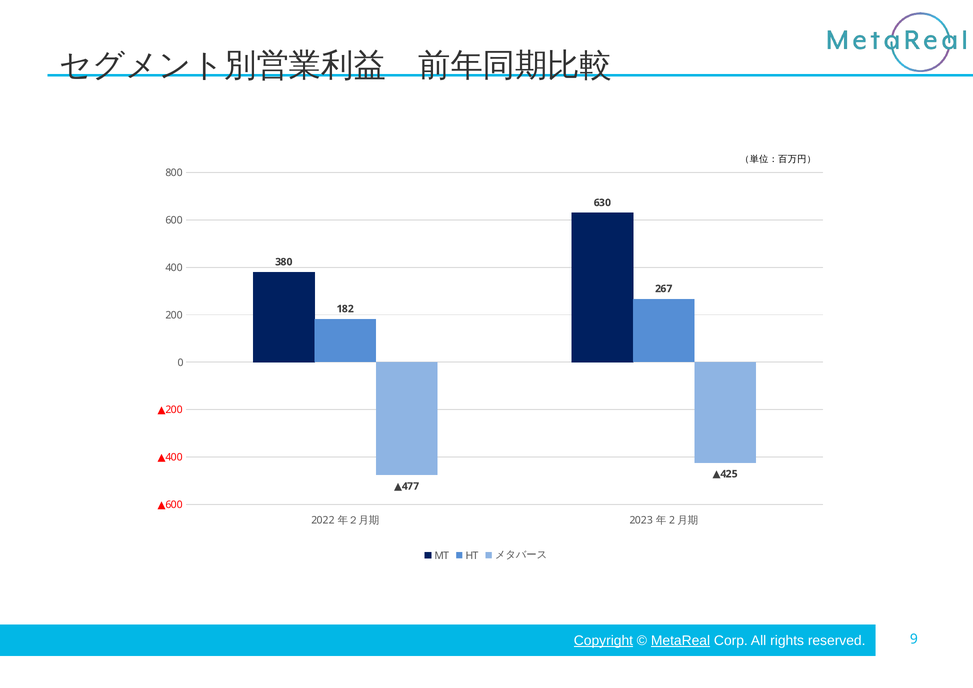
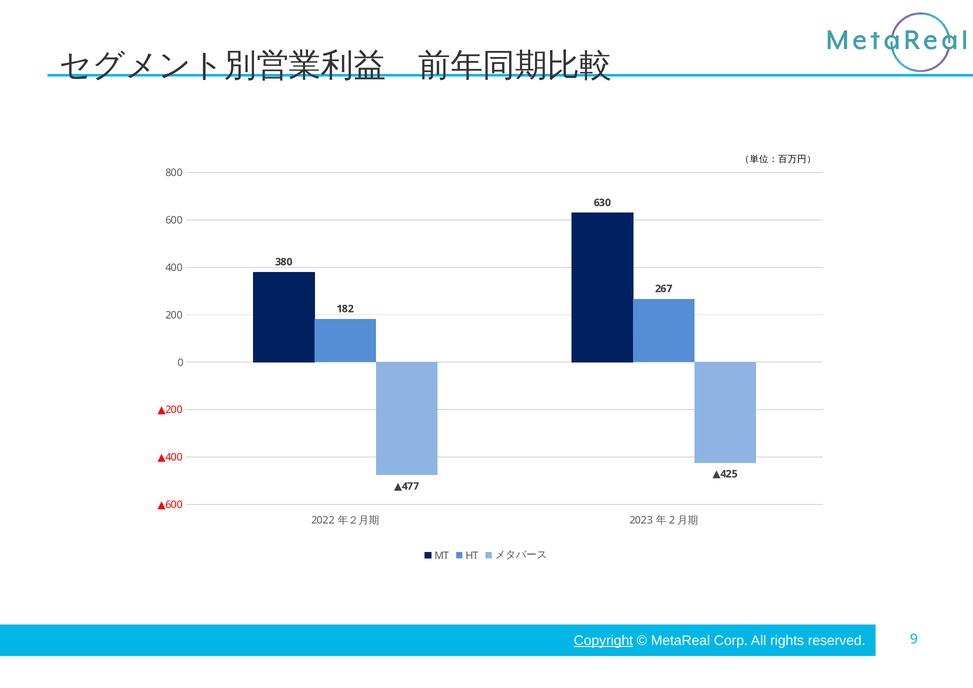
MetaReal underline: present -> none (681, 640)
